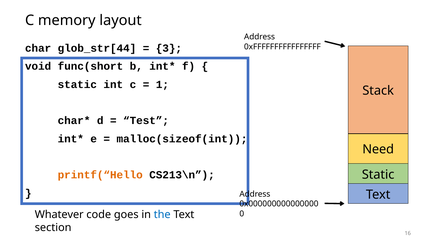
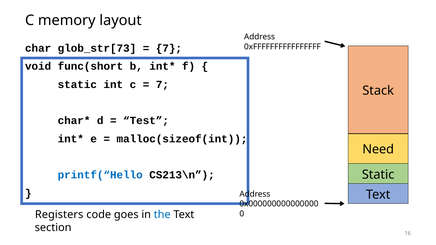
glob_str[44: glob_str[44 -> glob_str[73 (97, 48)
3: 3 -> 7 (169, 48)
1: 1 -> 7 (162, 85)
printf(“Hello colour: orange -> blue (100, 175)
Whatever: Whatever -> Registers (59, 215)
